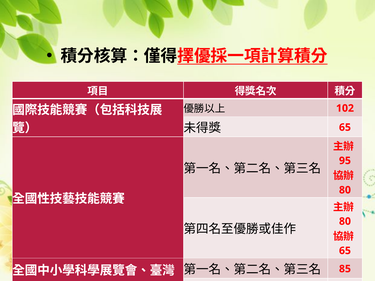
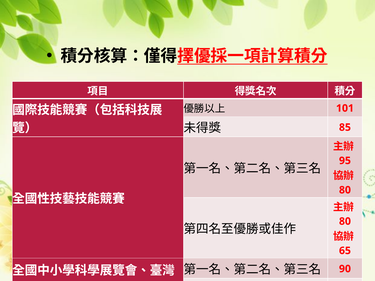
102: 102 -> 101 (345, 108)
65: 65 -> 85 (345, 127)
85: 85 -> 90 (345, 269)
